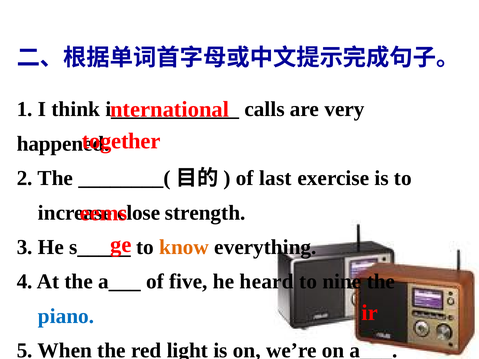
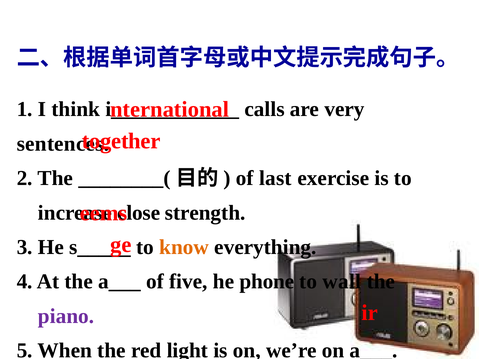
happened: happened -> sentences (63, 144)
heard: heard -> phone (267, 282)
nine: nine -> wall (342, 282)
piano colour: blue -> purple (66, 316)
